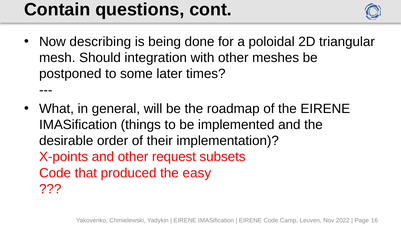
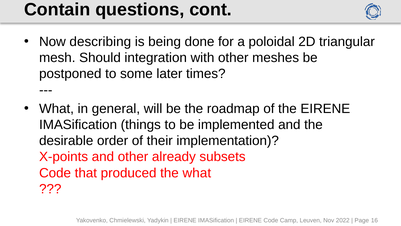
request: request -> already (174, 157)
the easy: easy -> what (197, 173)
